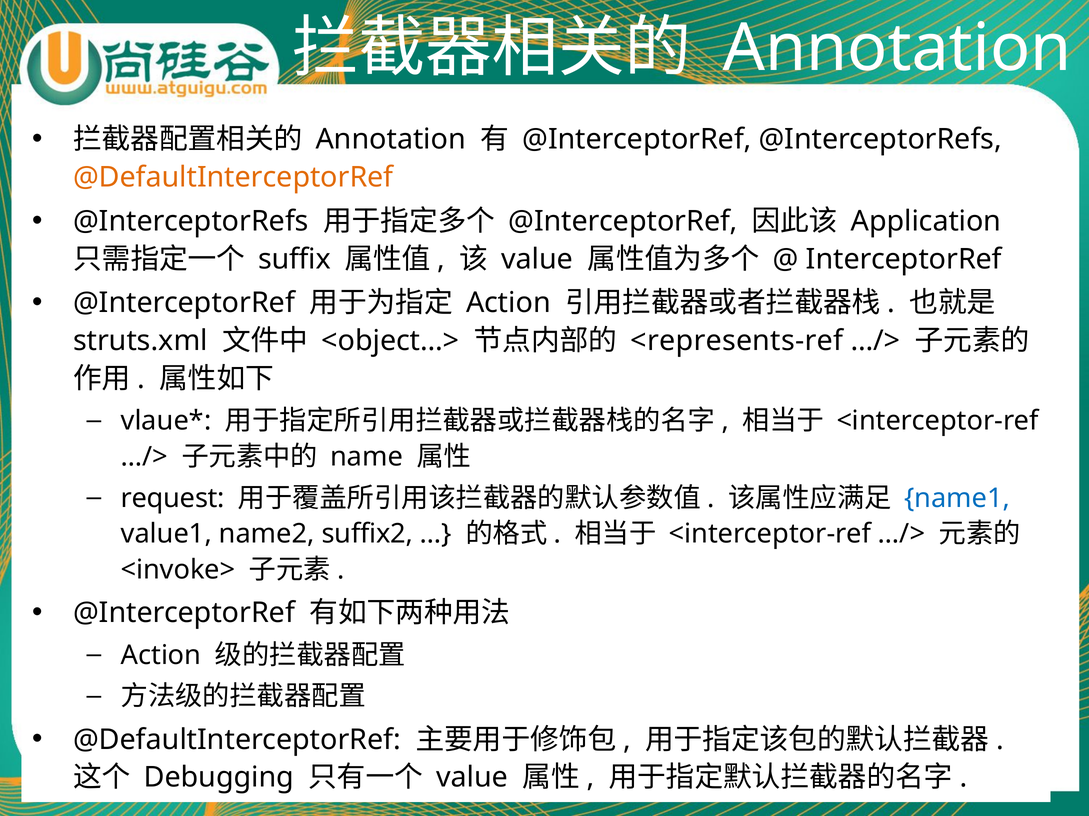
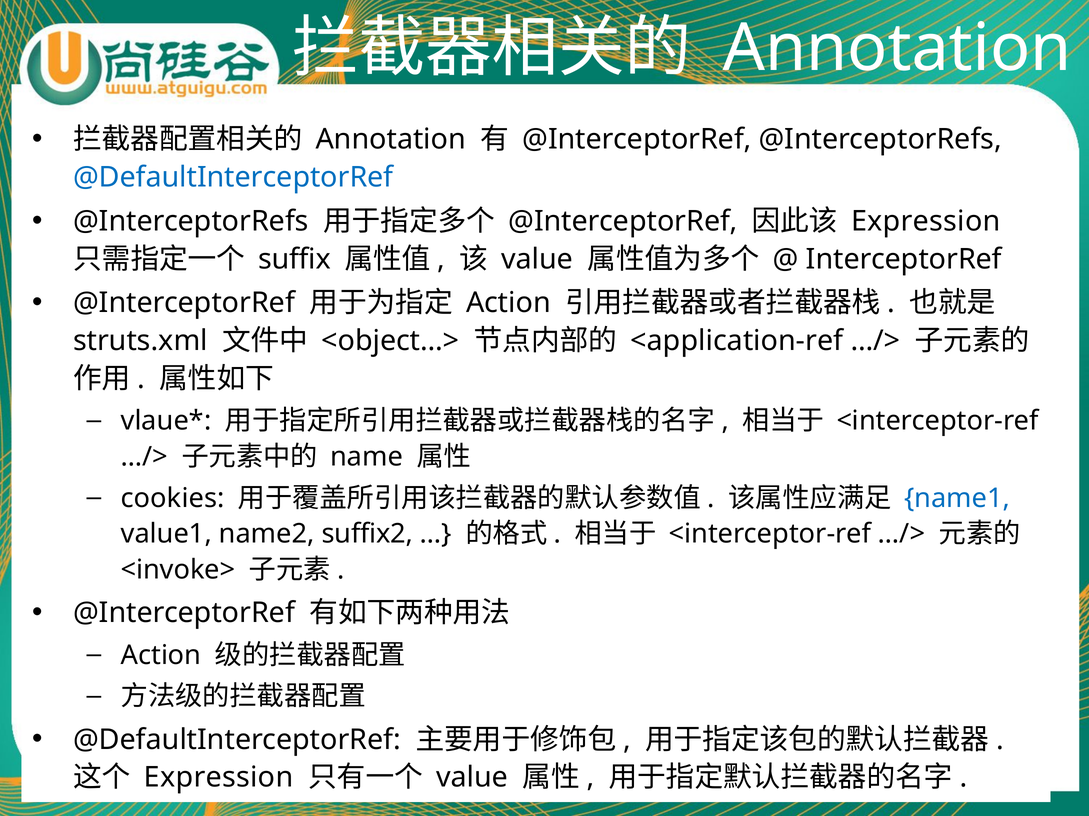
@DefaultInterceptorRef colour: orange -> blue (233, 177)
Application: Application -> Expression (926, 221)
<represents-ref: <represents-ref -> <application-ref (737, 341)
request: request -> cookies (173, 499)
Debugging: Debugging -> Expression (219, 778)
